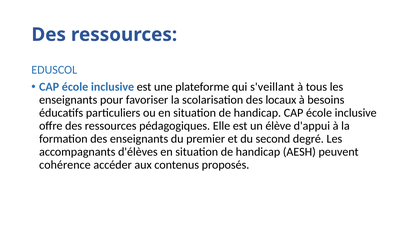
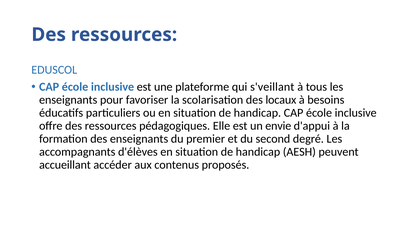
élève: élève -> envie (278, 126)
cohérence: cohérence -> accueillant (65, 165)
